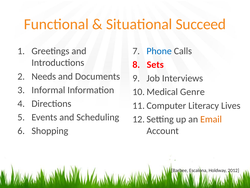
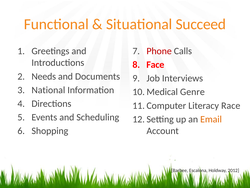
Phone colour: blue -> red (159, 51)
Sets: Sets -> Face (155, 65)
Informal: Informal -> National (48, 90)
Lives: Lives -> Race (231, 105)
